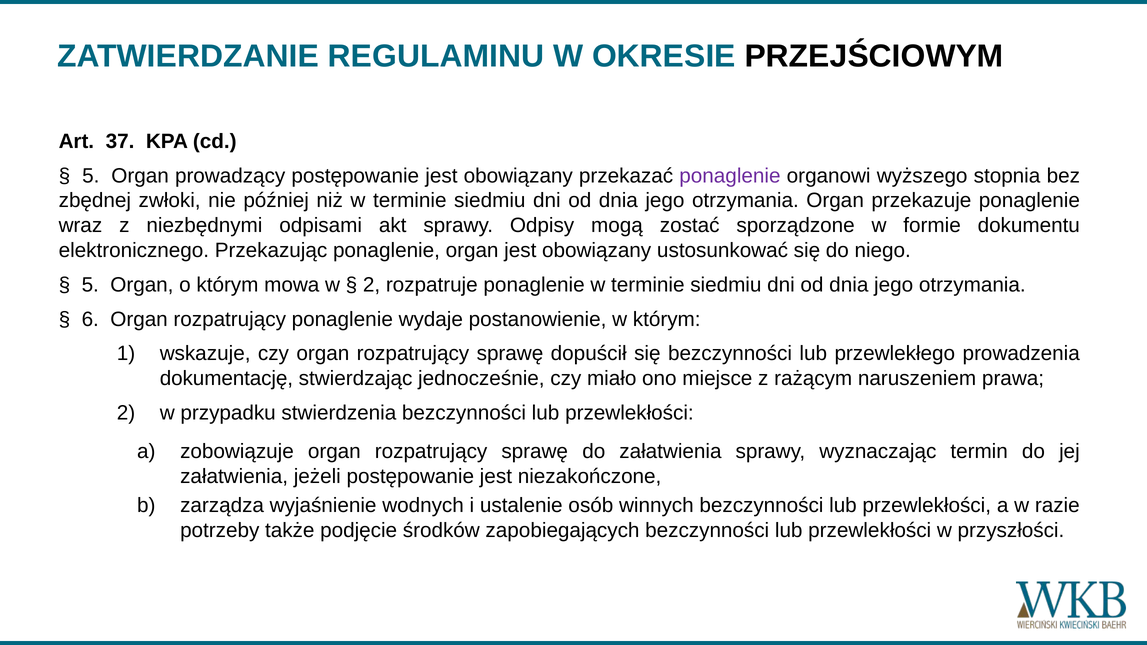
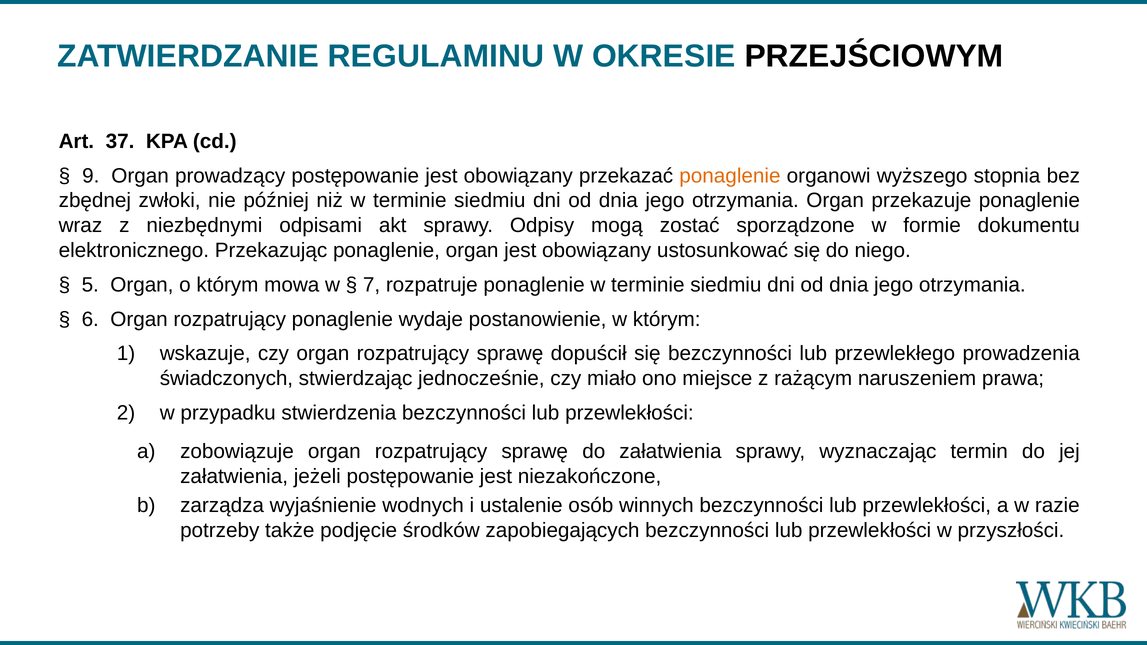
5: 5 -> 9 (91, 176)
ponaglenie colour: purple -> orange (730, 176)
2: 2 -> 7 (372, 285)
dokumentację: dokumentację -> świadczonych (226, 379)
